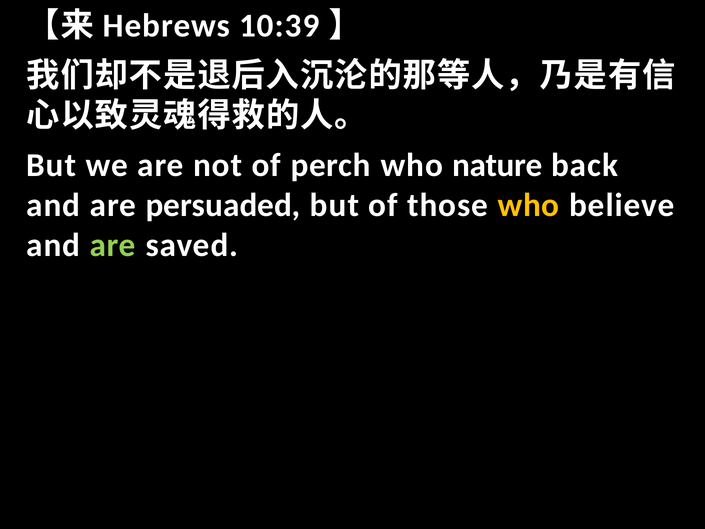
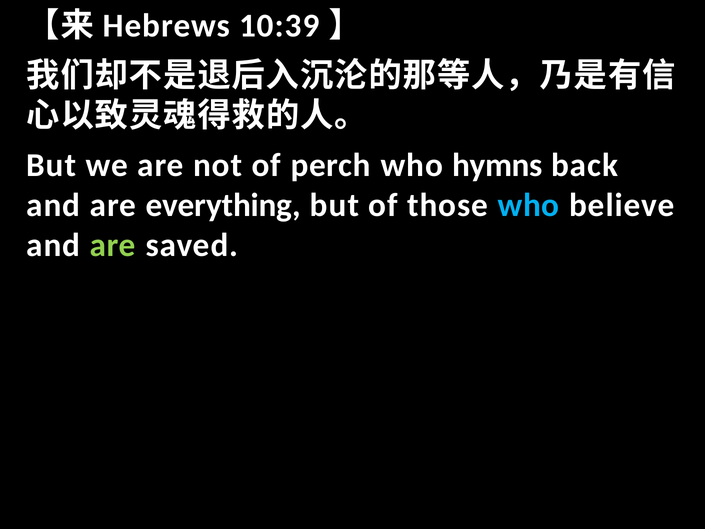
nature: nature -> hymns (497, 165)
persuaded: persuaded -> everything (223, 205)
who colour: yellow -> light blue (528, 205)
